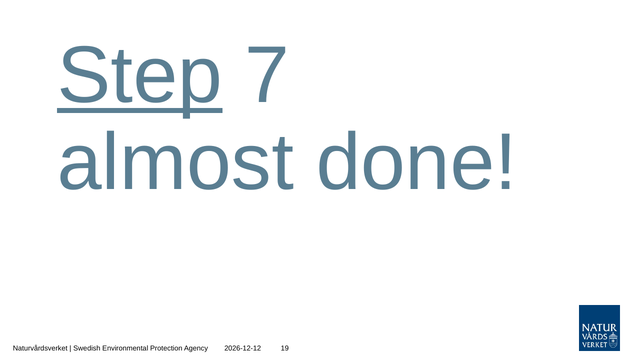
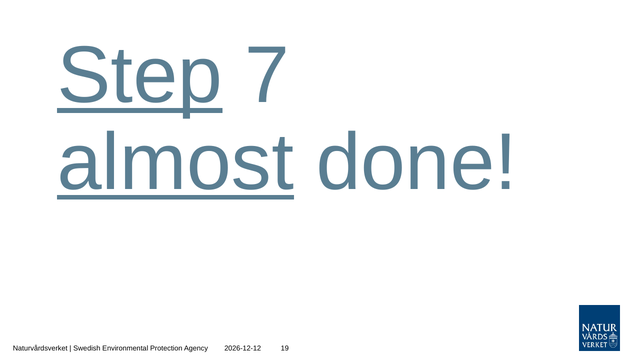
almost underline: none -> present (175, 163)
